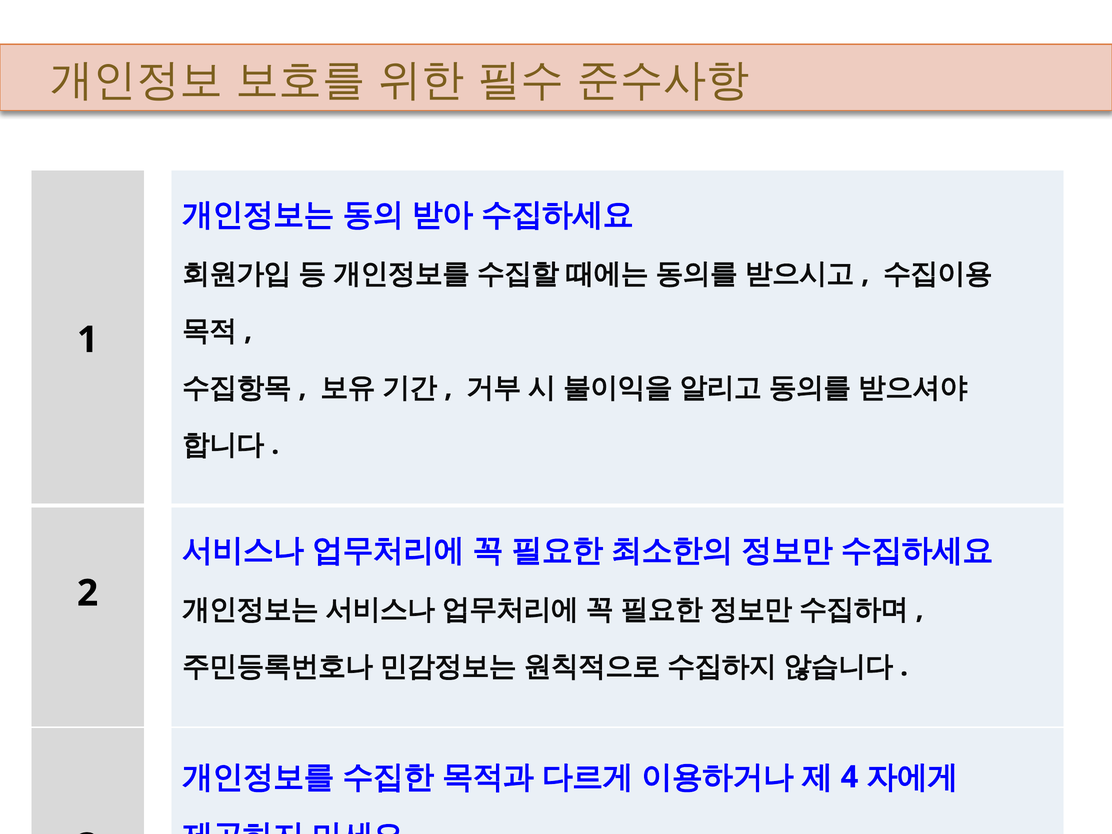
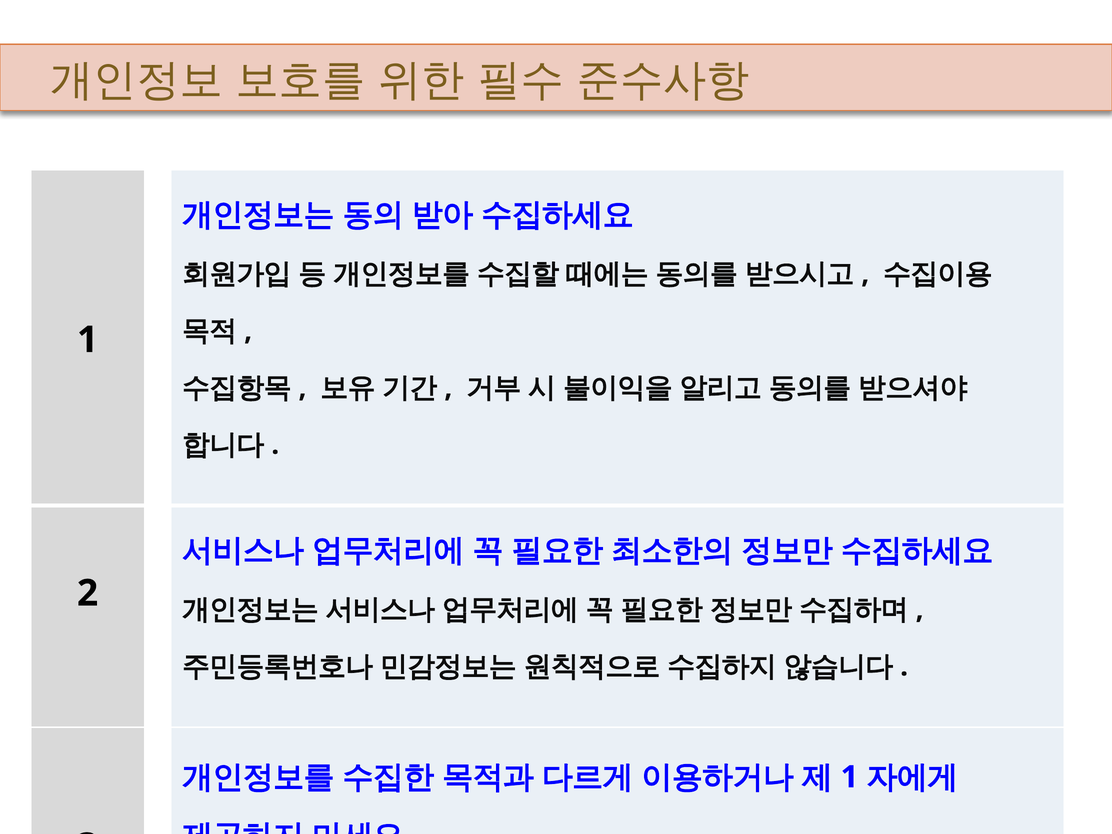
4: 4 -> 1 (849, 777)
